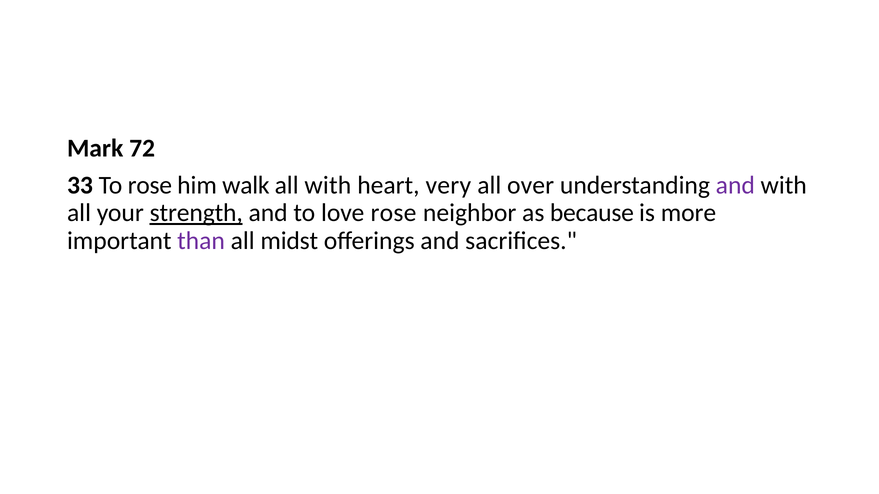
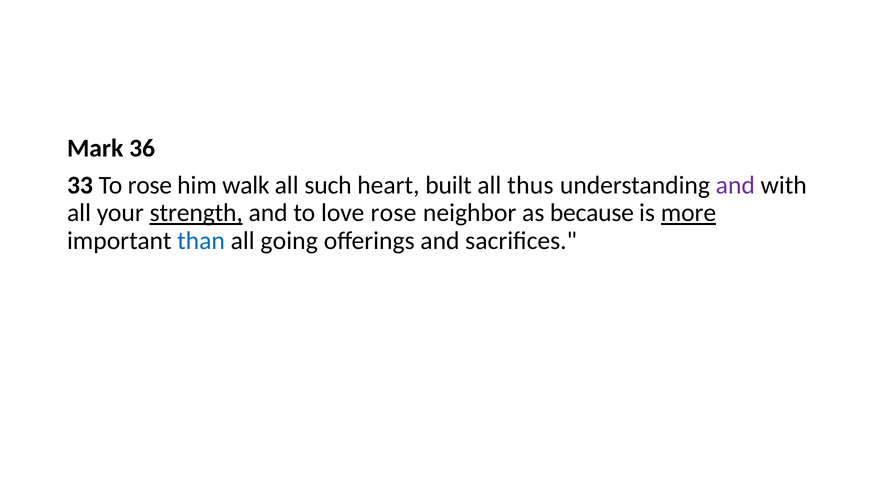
72: 72 -> 36 (142, 149)
all with: with -> such (328, 185)
very: very -> built (449, 185)
over: over -> thus (530, 185)
more underline: none -> present (688, 213)
than colour: purple -> blue (201, 241)
midst: midst -> going (289, 241)
